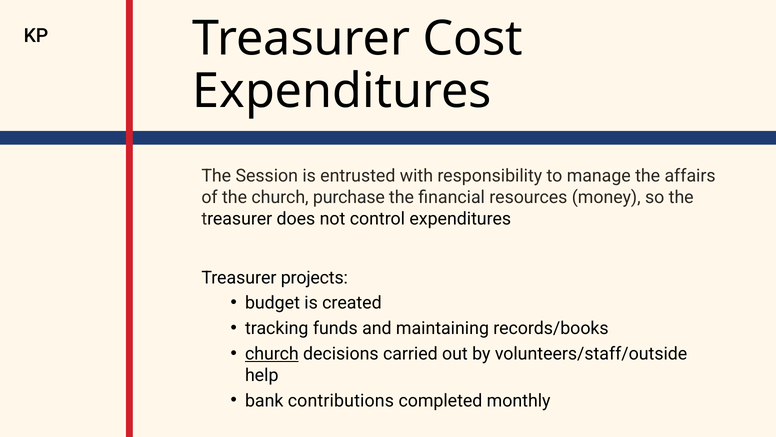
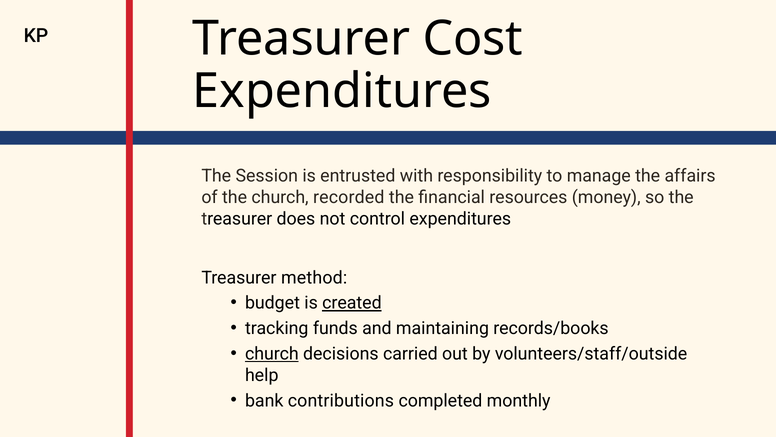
purchase: purchase -> recorded (349, 197)
projects: projects -> method (314, 277)
created underline: none -> present (352, 303)
